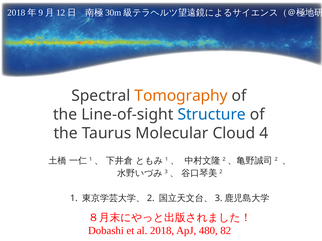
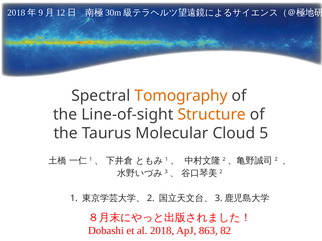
Structure colour: blue -> orange (212, 115)
4: 4 -> 5 (264, 133)
480: 480 -> 863 (208, 231)
